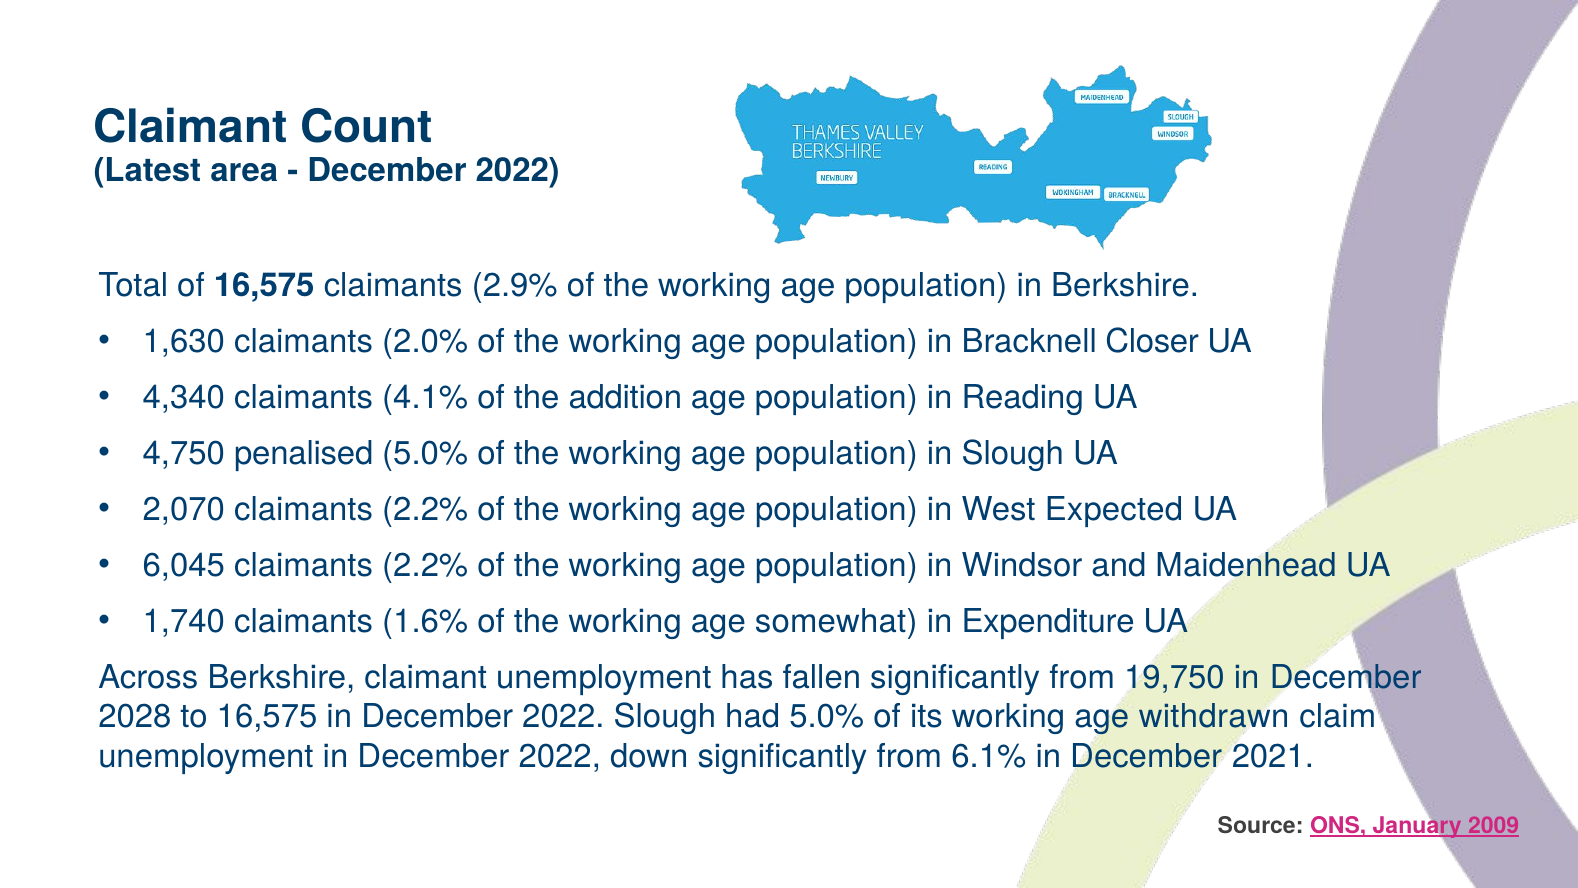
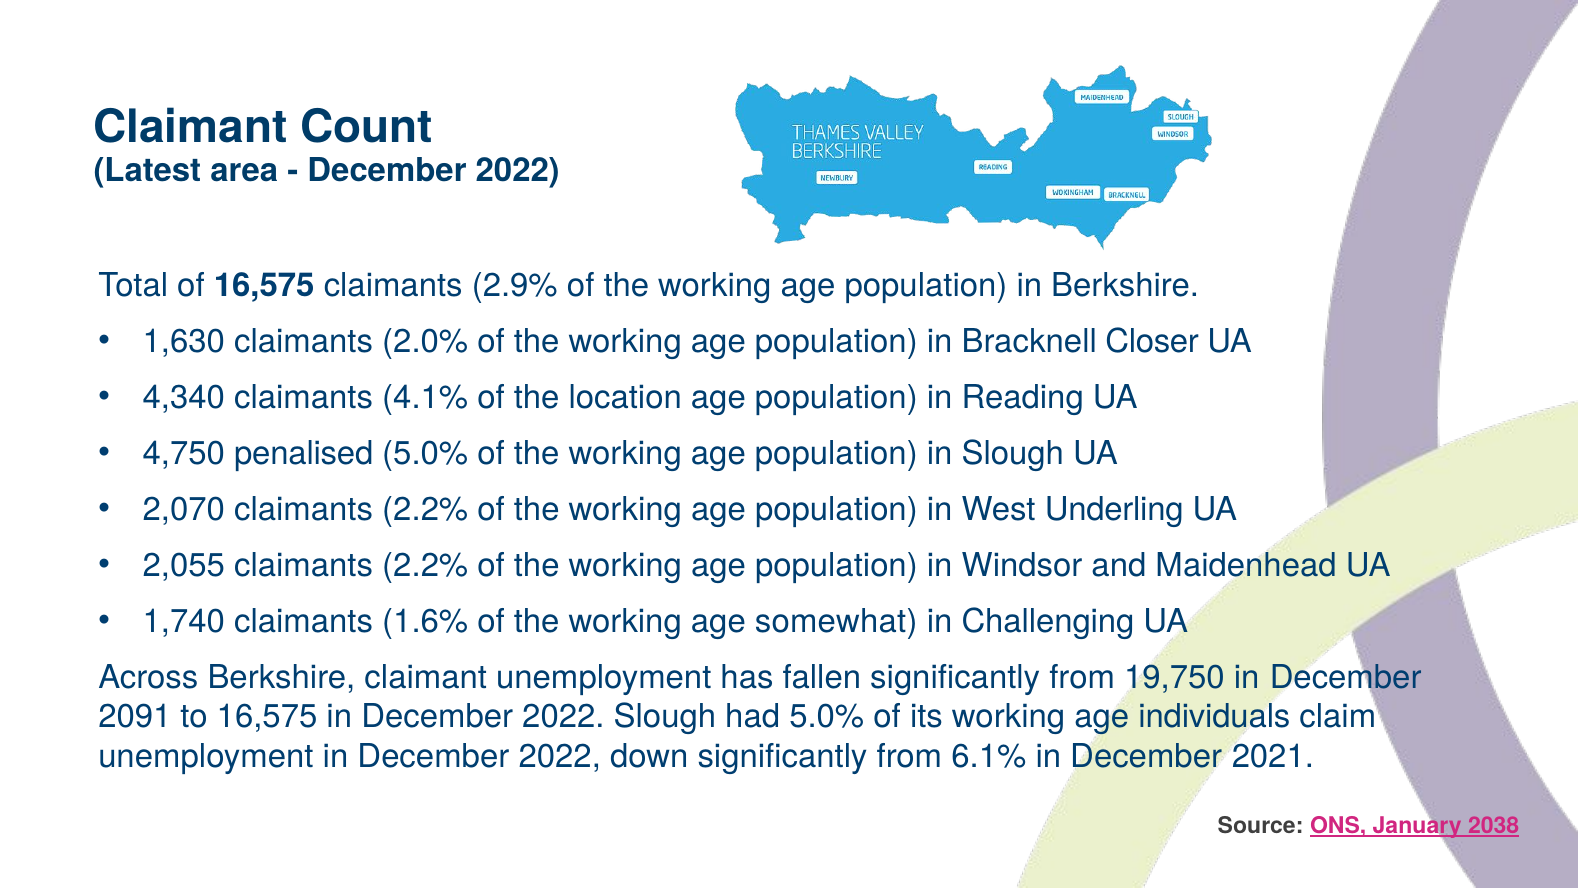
addition: addition -> location (625, 398)
Expected: Expected -> Underling (1114, 510)
6,045: 6,045 -> 2,055 (184, 565)
Expenditure: Expenditure -> Challenging (1048, 621)
2028: 2028 -> 2091 (135, 717)
withdrawn: withdrawn -> individuals (1214, 717)
2009: 2009 -> 2038 (1494, 825)
